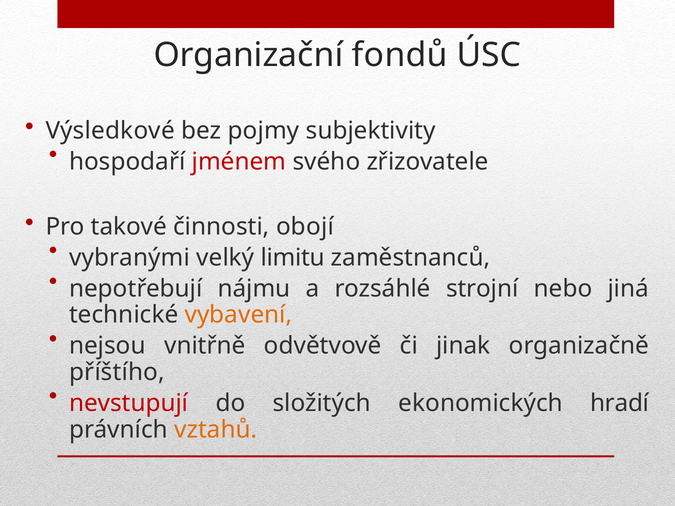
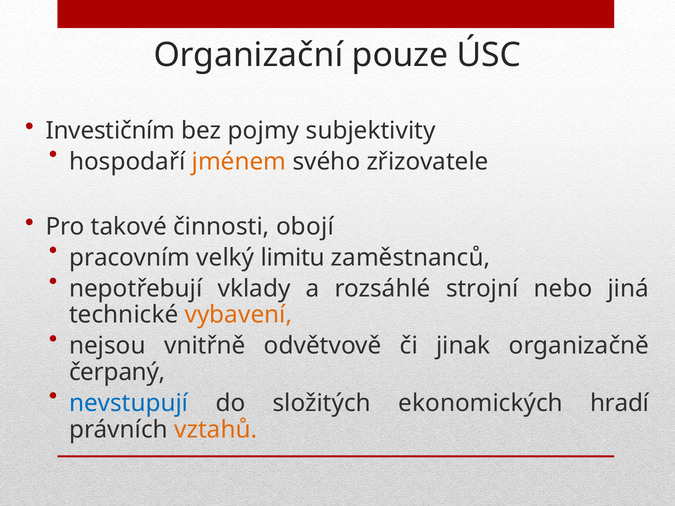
fondů: fondů -> pouze (400, 55)
Výsledkové: Výsledkové -> Investičním (110, 131)
jménem colour: red -> orange (239, 162)
vybranými: vybranými -> pracovním (130, 258)
nájmu: nájmu -> vklady (254, 289)
příštího: příštího -> čerpaný (117, 372)
nevstupují colour: red -> blue (129, 403)
